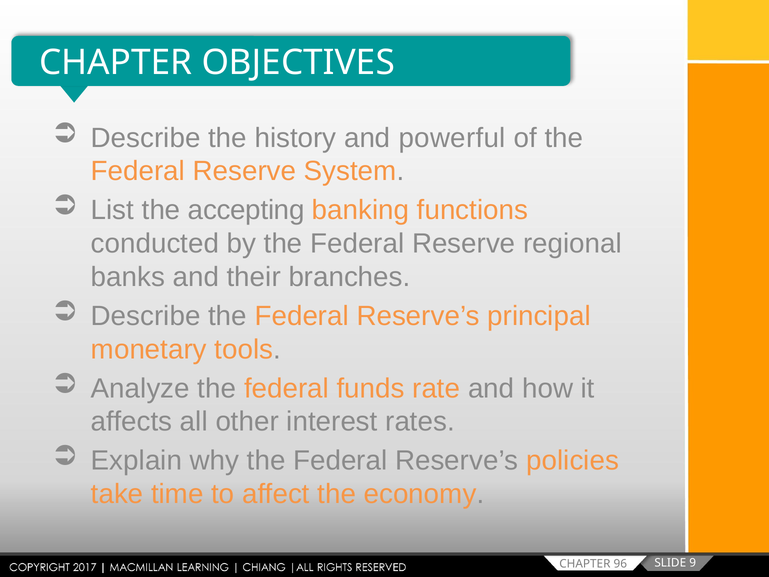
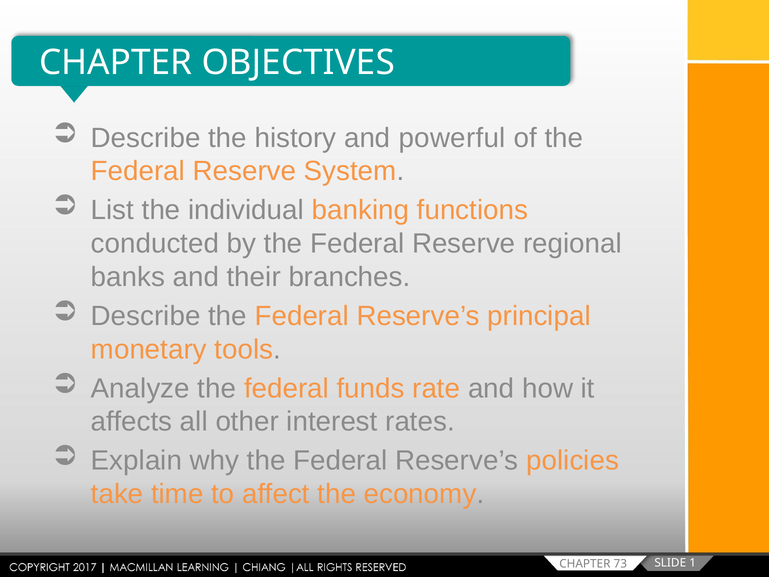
accepting: accepting -> individual (246, 210)
9: 9 -> 1 (693, 563)
96: 96 -> 73 (620, 563)
